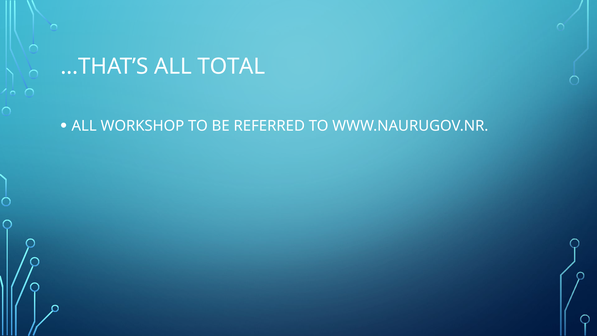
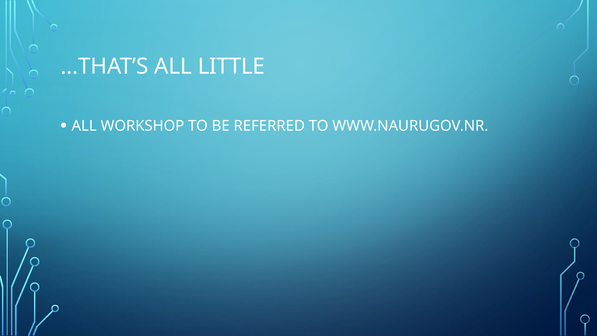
TOTAL: TOTAL -> LITTLE (231, 66)
